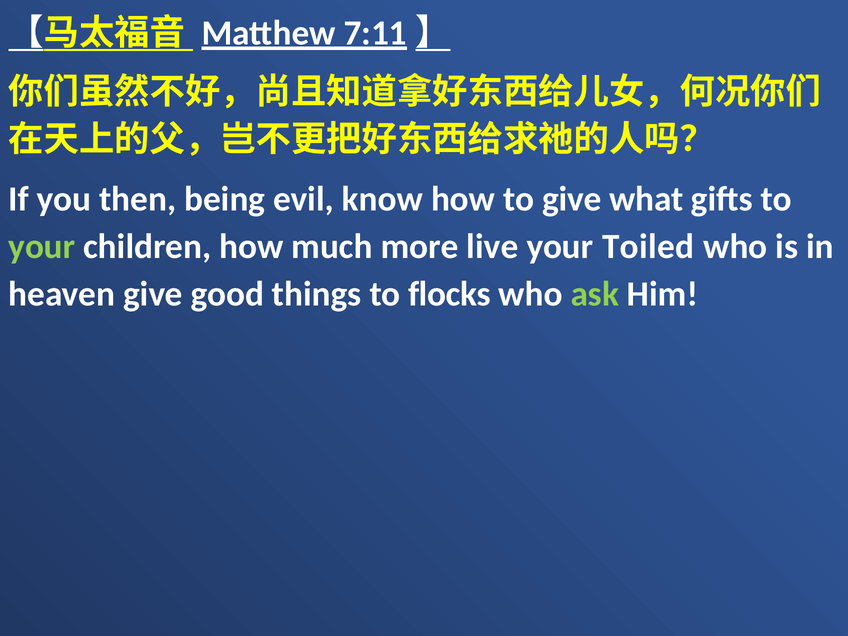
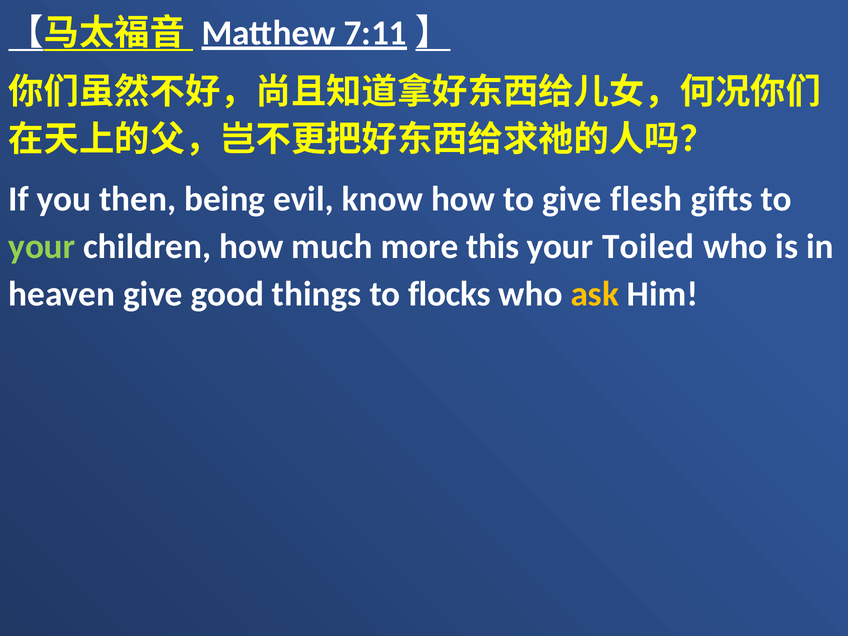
what: what -> flesh (646, 199)
live: live -> this (493, 246)
ask colour: light green -> yellow (595, 294)
